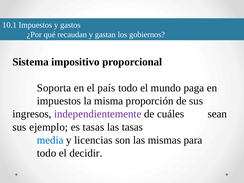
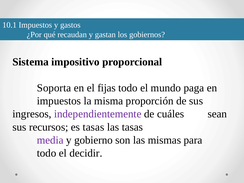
país: país -> fijas (107, 88)
ejemplo: ejemplo -> recursos (49, 127)
media colour: blue -> purple (50, 140)
licencias: licencias -> gobierno (93, 140)
